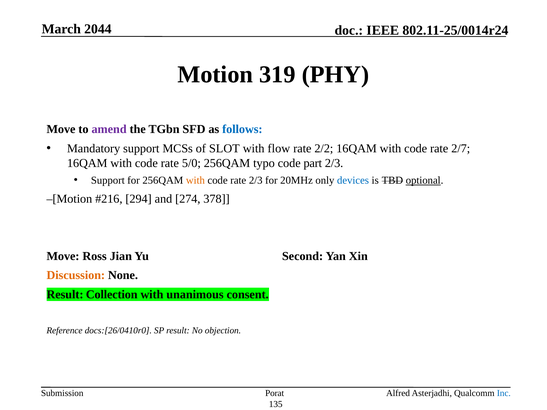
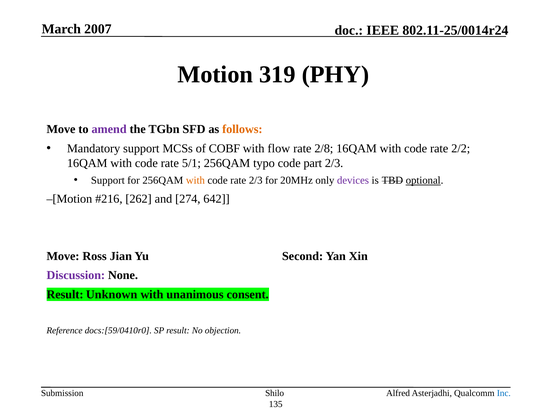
2044: 2044 -> 2007 (98, 29)
follows colour: blue -> orange (242, 129)
SLOT: SLOT -> COBF (224, 149)
2/2: 2/2 -> 2/8 (324, 149)
2/7: 2/7 -> 2/2 (461, 149)
5/0: 5/0 -> 5/1 (191, 163)
devices colour: blue -> purple (353, 180)
294: 294 -> 262 (139, 199)
378: 378 -> 642 (217, 199)
Discussion colour: orange -> purple (76, 275)
Collection: Collection -> Unknown (112, 295)
docs:[26/0410r0: docs:[26/0410r0 -> docs:[59/0410r0 (118, 331)
Porat: Porat -> Shilo (275, 393)
